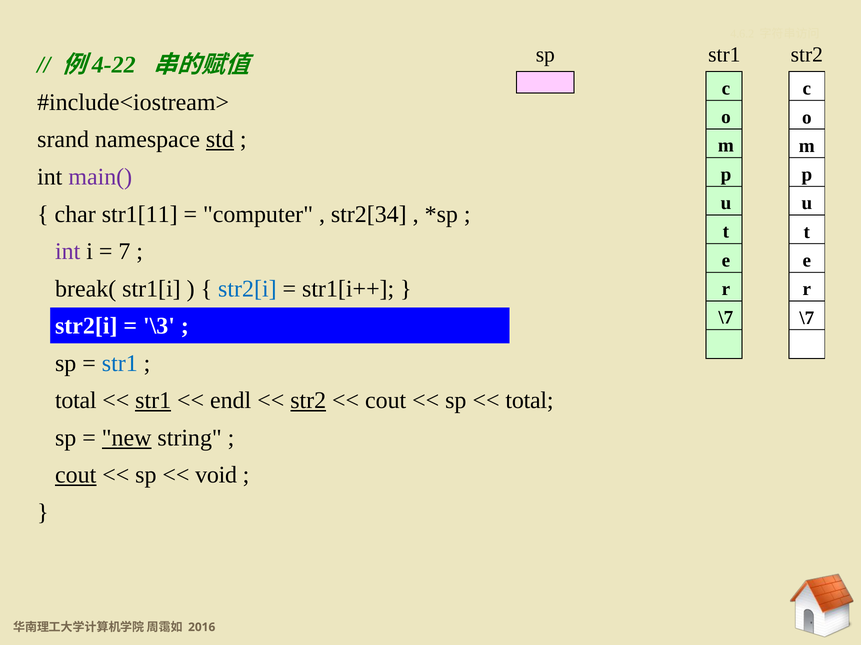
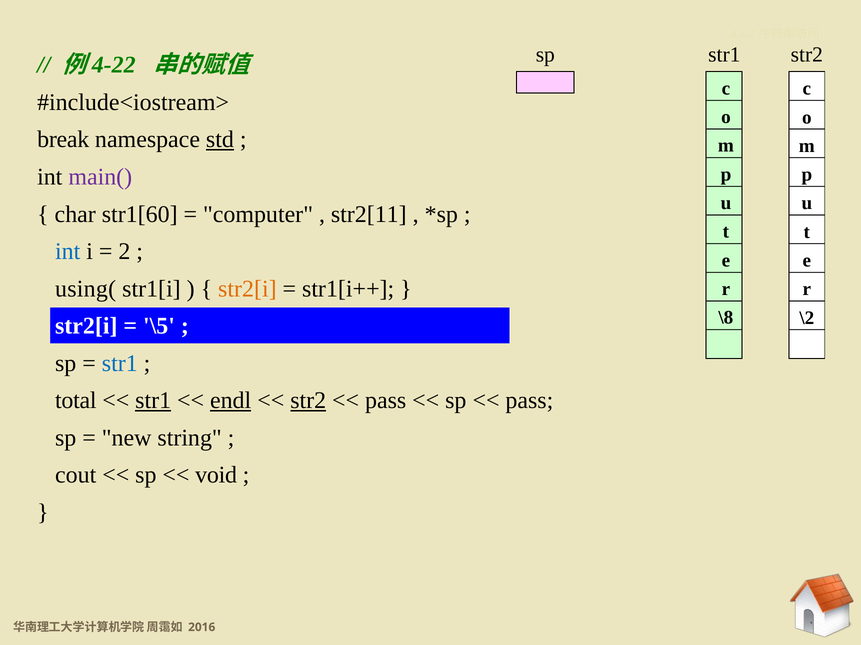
srand: srand -> break (63, 140)
str1[11: str1[11 -> str1[60 (140, 214)
str2[34: str2[34 -> str2[11 (369, 214)
int colour: purple -> blue (68, 252)
7: 7 -> 2 (124, 252)
break(: break( -> using( (86, 289)
str2[i colour: blue -> orange (247, 289)
\7: \7 -> \8 (726, 318)
\7: \7 -> \2 (807, 318)
\3: \3 -> \5 (159, 326)
endl underline: none -> present (231, 401)
cout: cout -> pass (386, 401)
total: total -> pass (529, 401)
new underline: present -> none (127, 438)
cout underline: present -> none (76, 476)
